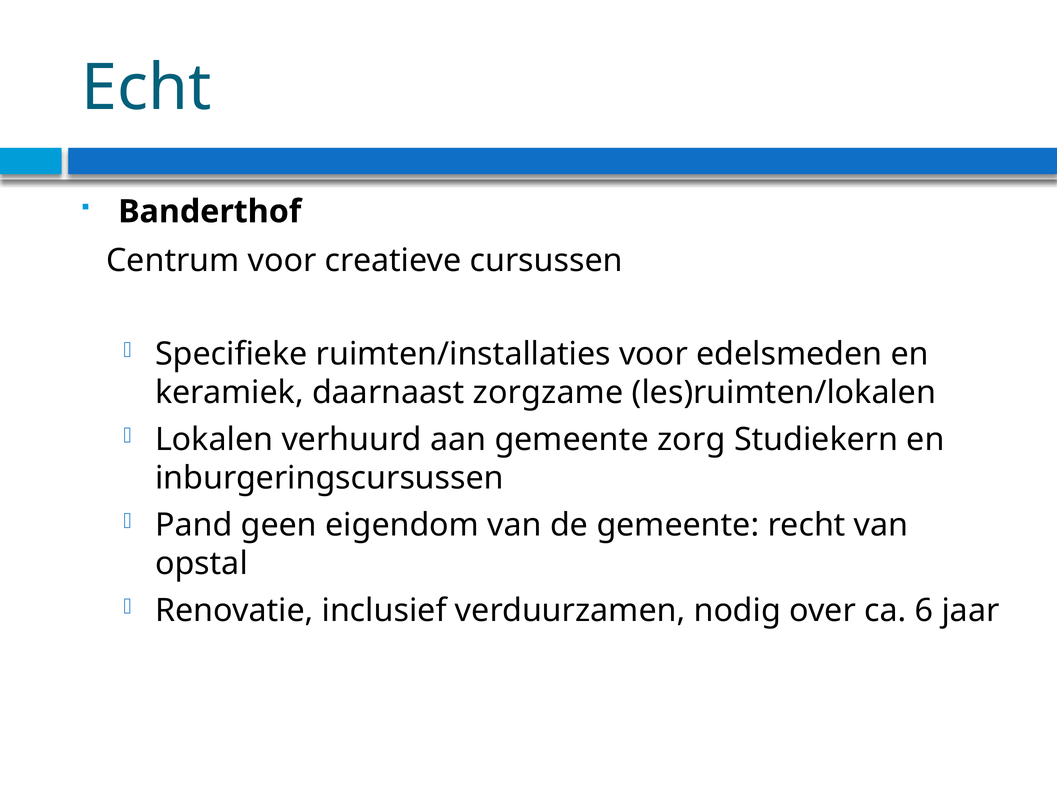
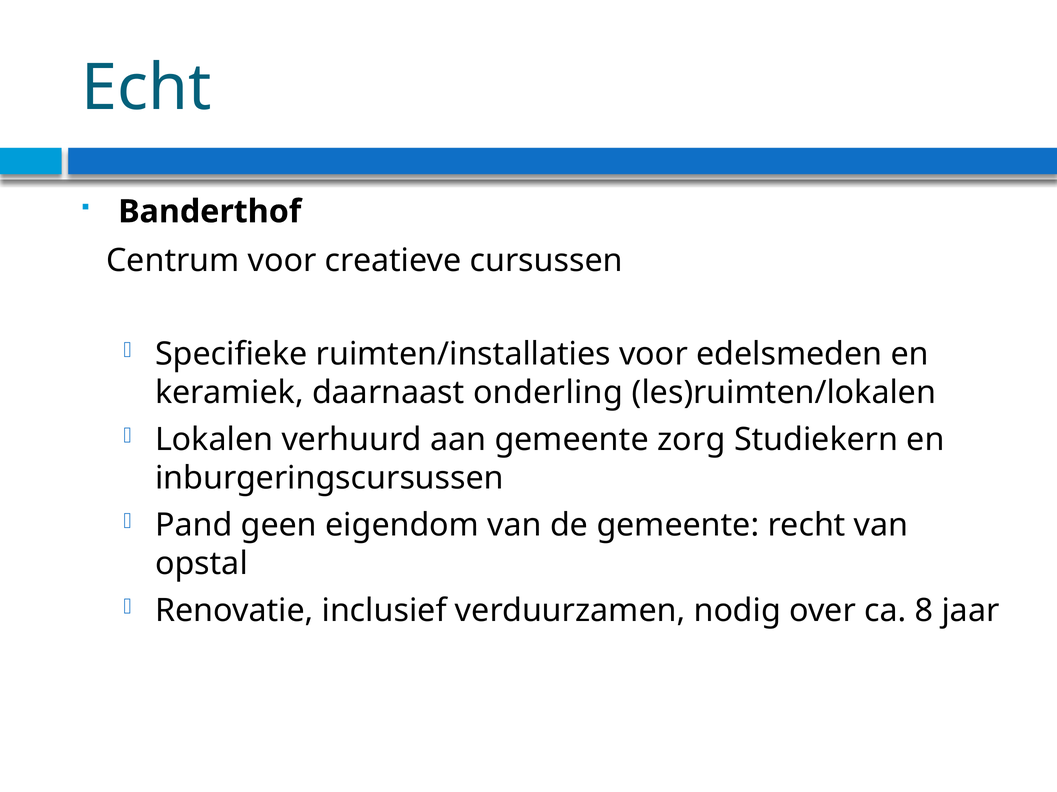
zorgzame: zorgzame -> onderling (548, 393)
6: 6 -> 8 (924, 611)
